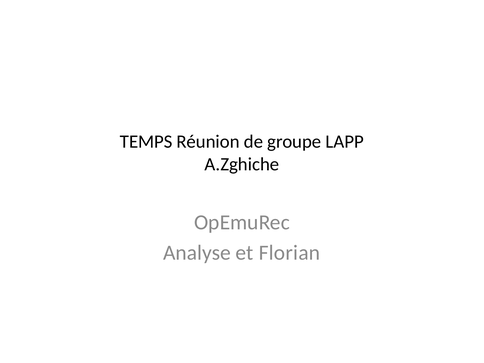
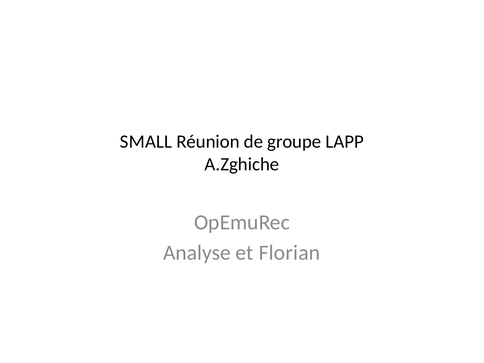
TEMPS: TEMPS -> SMALL (146, 142)
